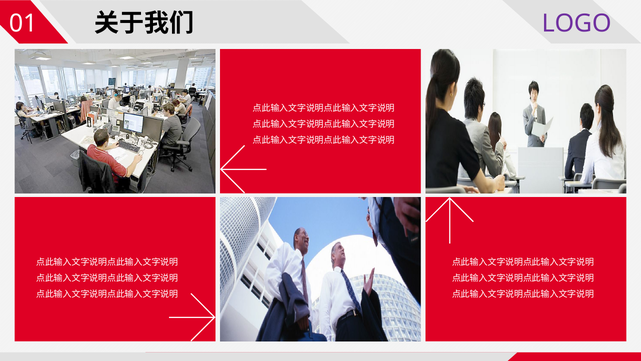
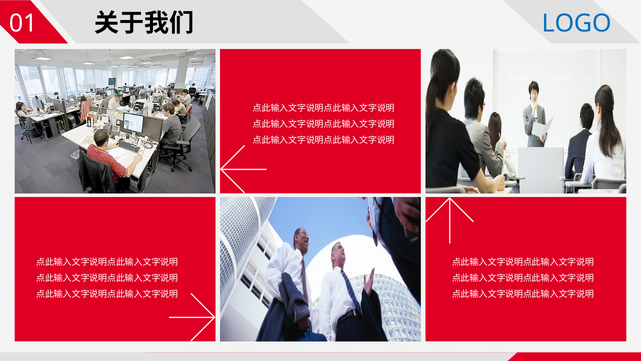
LOGO colour: purple -> blue (577, 23)
